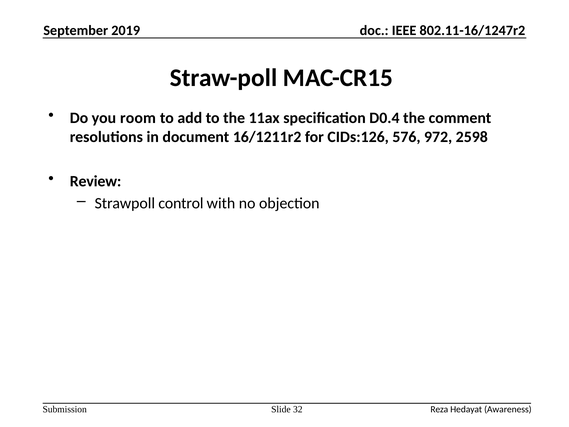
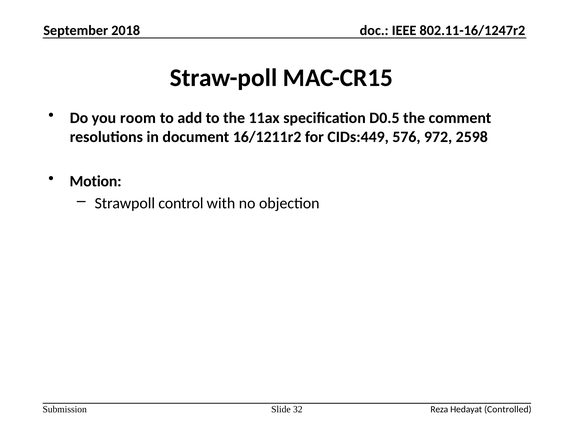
2019: 2019 -> 2018 (126, 30)
D0.4: D0.4 -> D0.5 (384, 118)
CIDs:126: CIDs:126 -> CIDs:449 (358, 137)
Review: Review -> Motion (96, 181)
Awareness: Awareness -> Controlled (508, 409)
